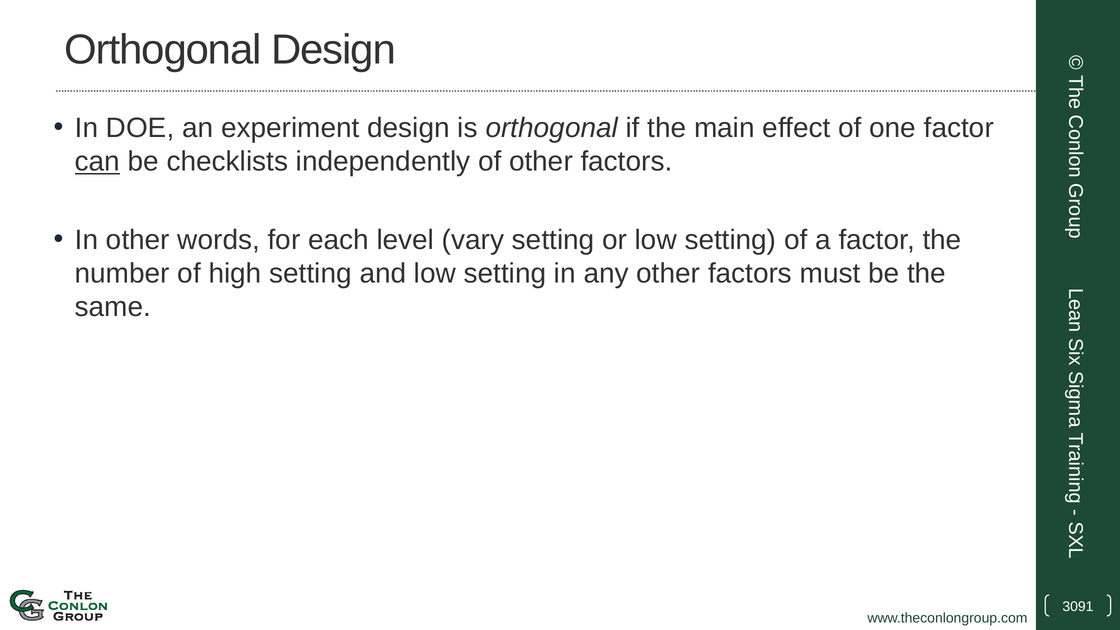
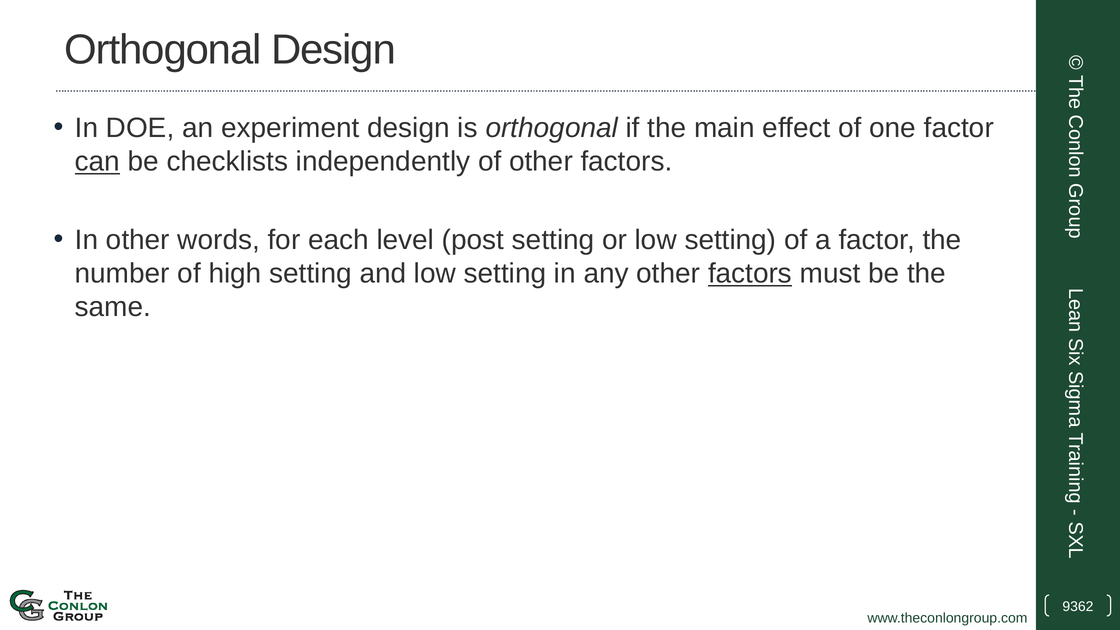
vary: vary -> post (473, 240)
factors underline: none -> present (750, 274)
3091: 3091 -> 9362 (1078, 606)
